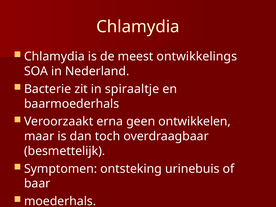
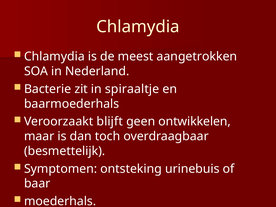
ontwikkelings: ontwikkelings -> aangetrokken (197, 57)
erna: erna -> blijft (110, 122)
